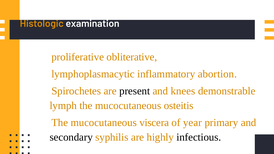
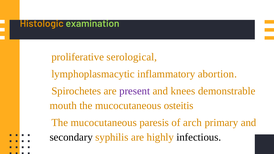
examination colour: white -> light green (93, 24)
obliterative: obliterative -> serological (132, 57)
present colour: black -> purple (135, 91)
lymph: lymph -> mouth (63, 106)
viscera: viscera -> paresis (154, 123)
year: year -> arch (192, 123)
